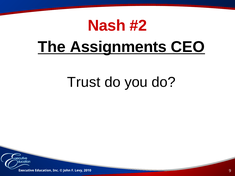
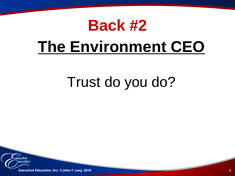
Nash: Nash -> Back (107, 26)
Assignments: Assignments -> Environment (118, 47)
